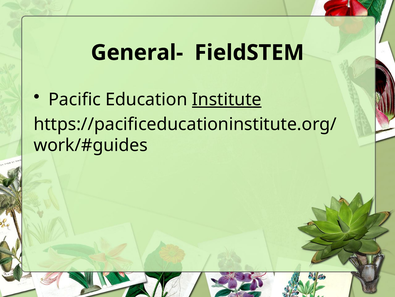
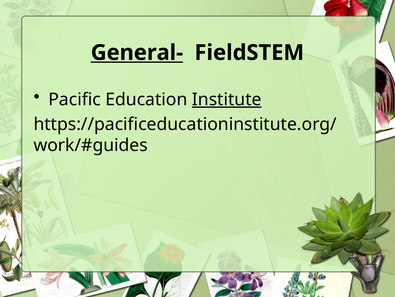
General- underline: none -> present (137, 53)
